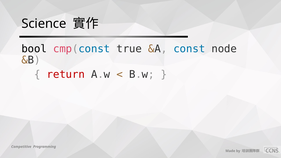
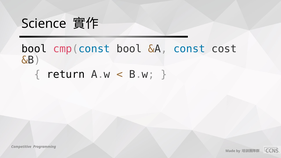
cmp(const true: true -> bool (129, 49)
node: node -> cost (224, 49)
return colour: red -> black (66, 74)
